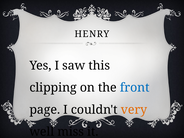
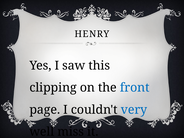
very colour: orange -> blue (134, 110)
